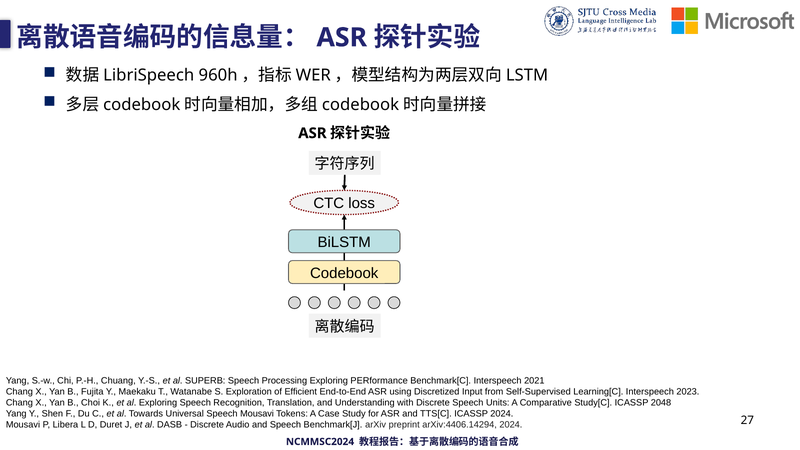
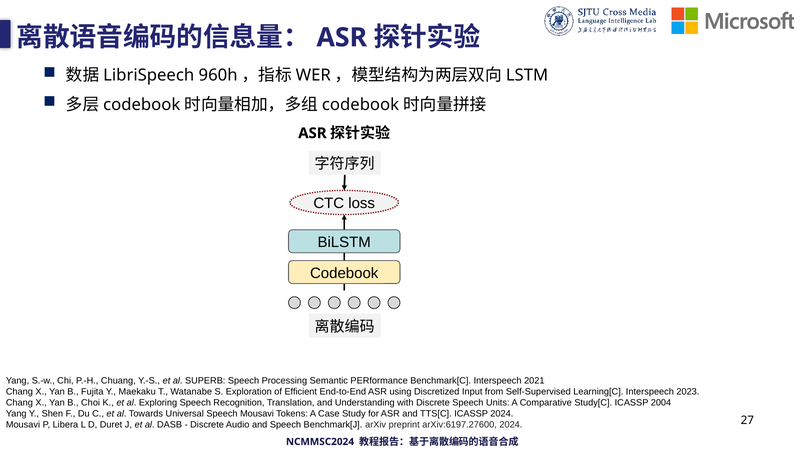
Processing Exploring: Exploring -> Semantic (329, 381)
2048: 2048 -> 2004 (661, 403)
arXiv:4406.14294: arXiv:4406.14294 -> arXiv:6197.27600 (460, 425)
